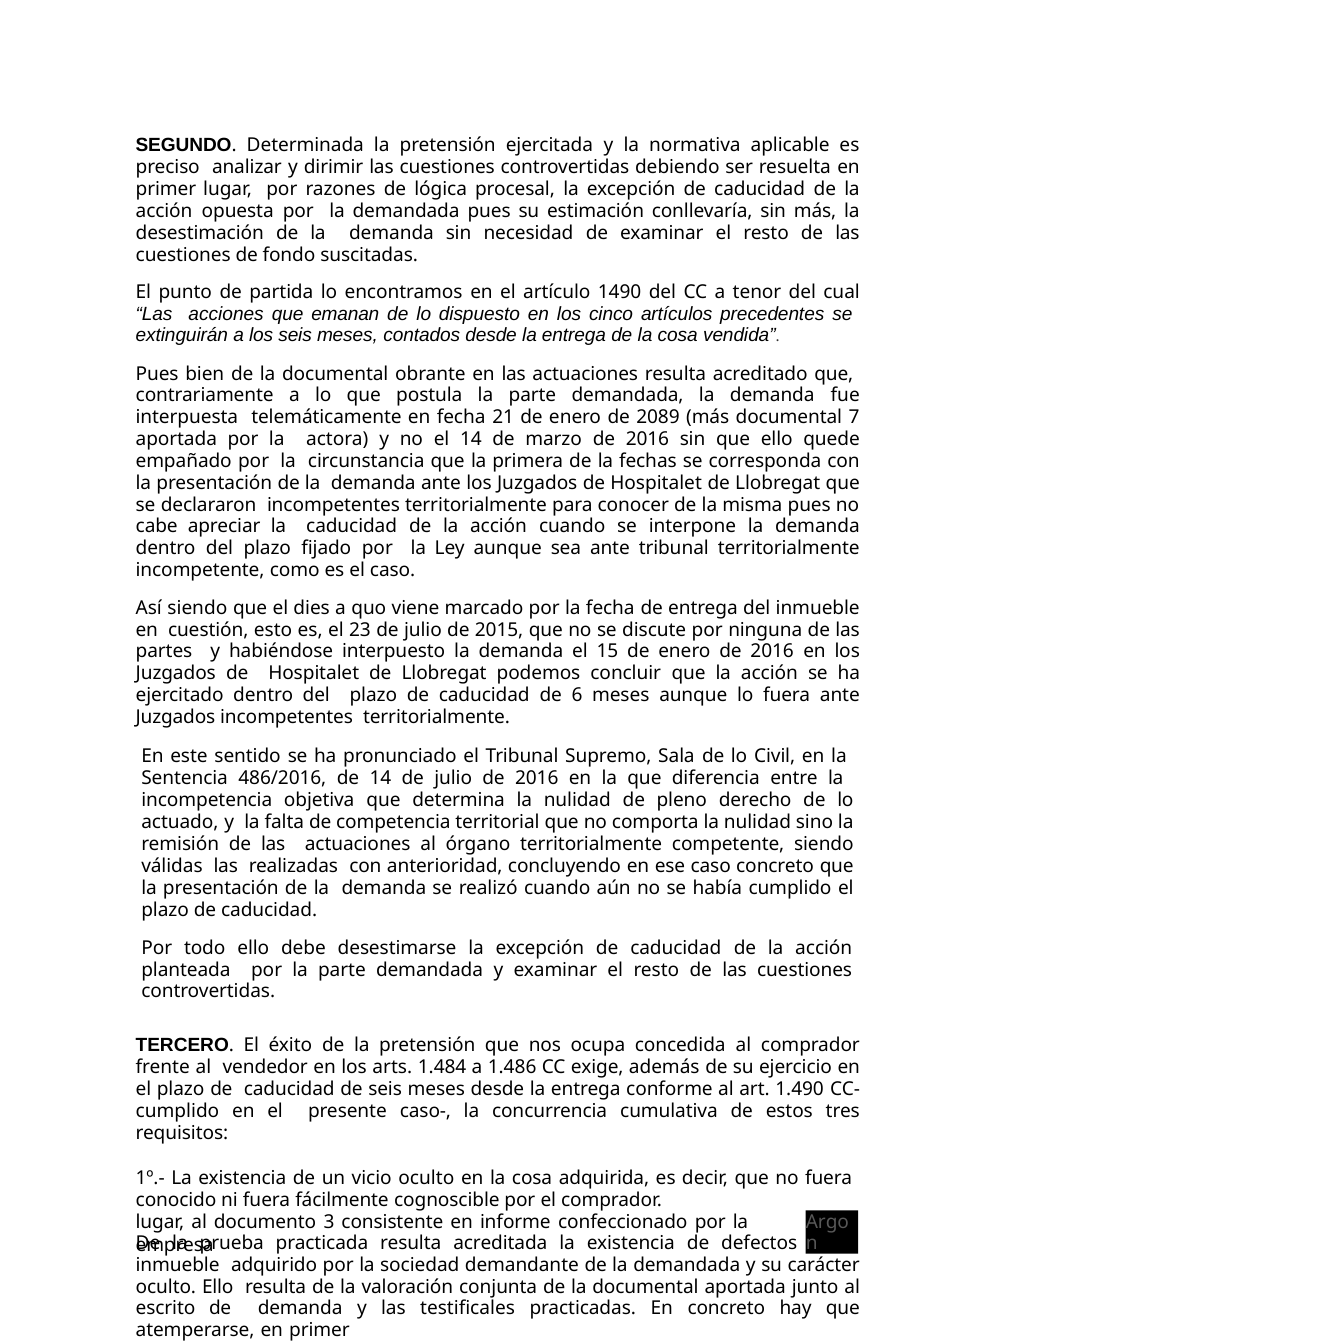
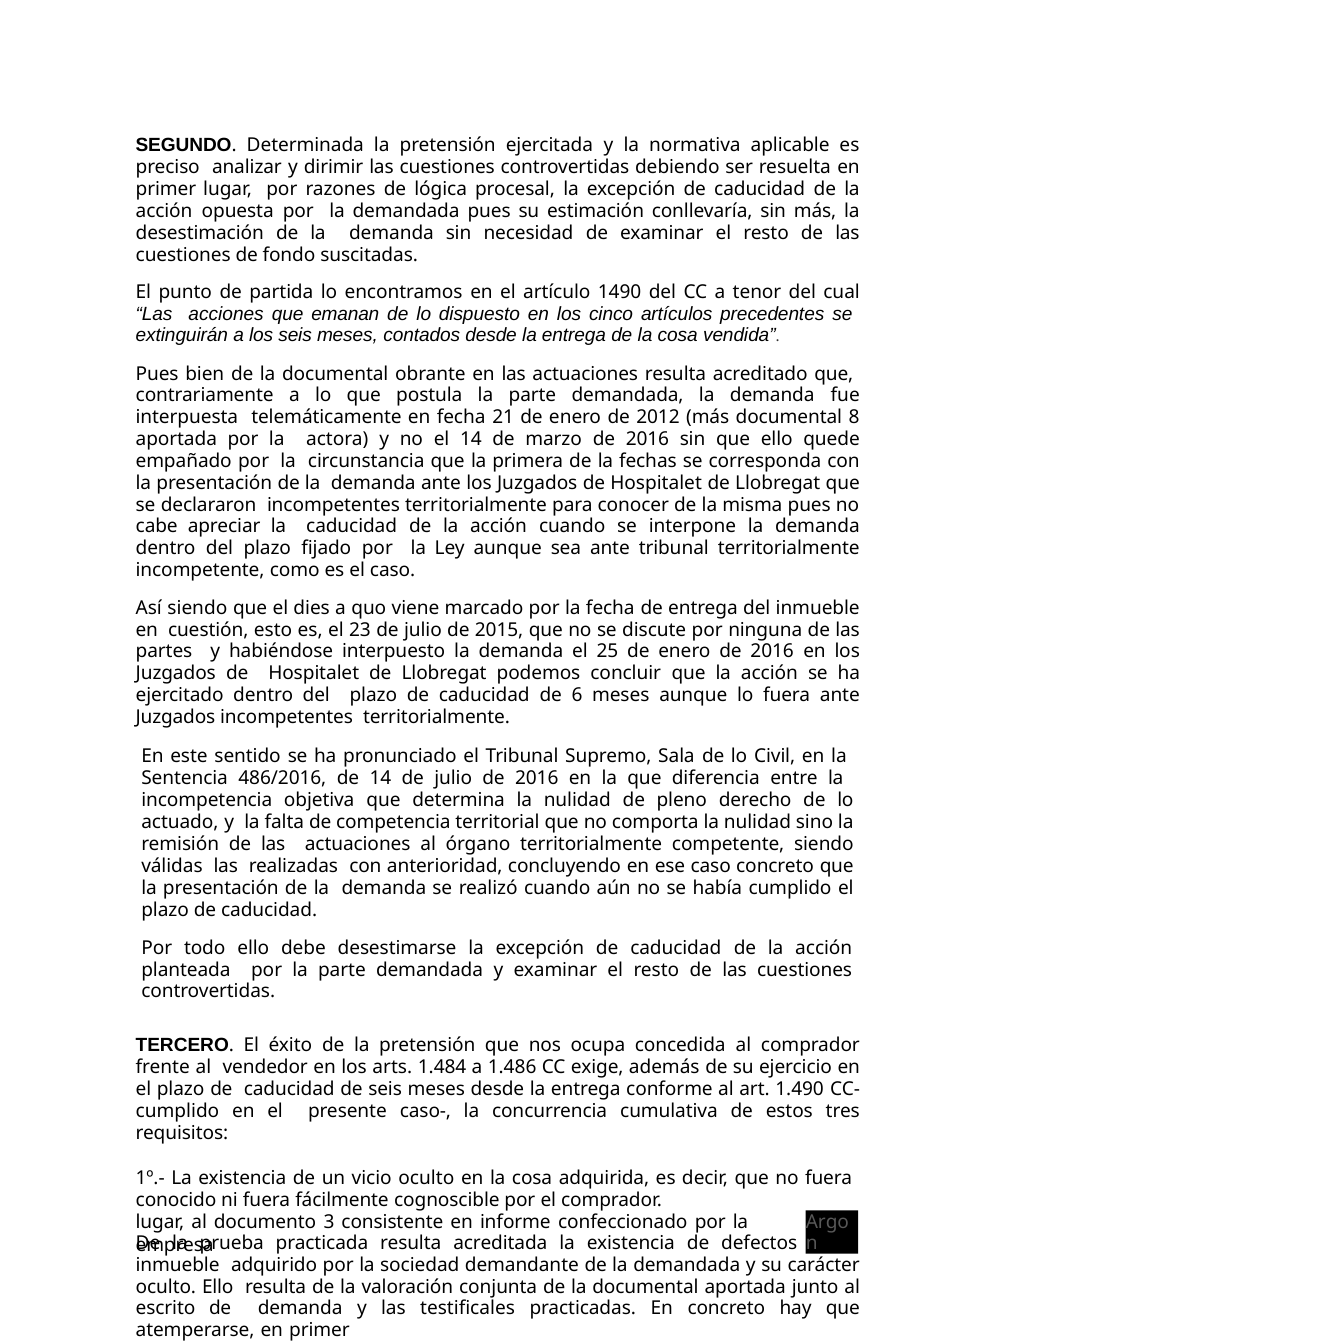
2089: 2089 -> 2012 (658, 417)
7: 7 -> 8 (854, 417)
15: 15 -> 25 (608, 652)
